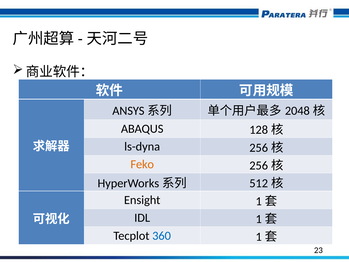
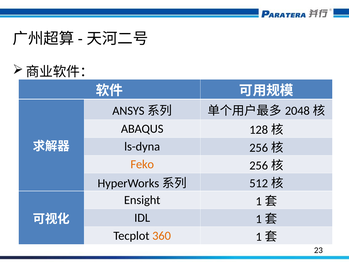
360 colour: blue -> orange (162, 235)
